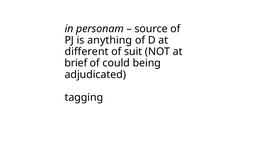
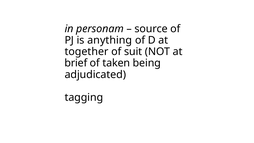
different: different -> together (87, 52)
could: could -> taken (116, 63)
